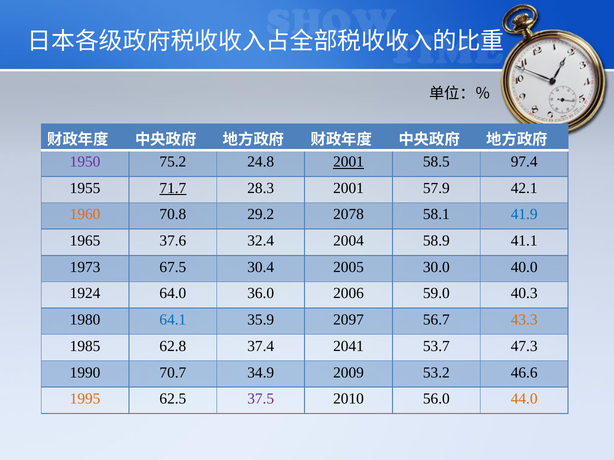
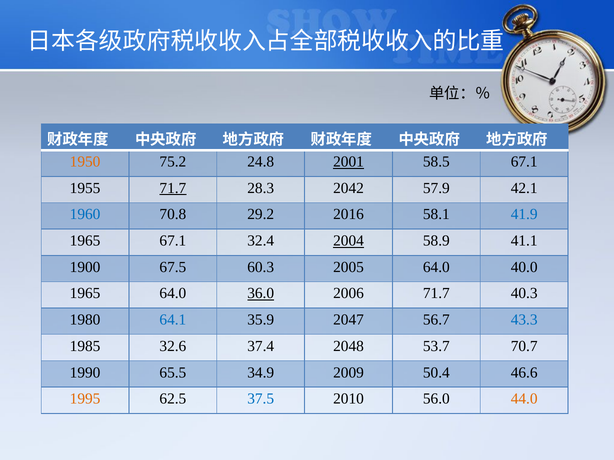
1950 colour: purple -> orange (85, 162)
58.5 97.4: 97.4 -> 67.1 (524, 162)
28.3 2001: 2001 -> 2042 (349, 188)
1960 colour: orange -> blue (85, 215)
2078: 2078 -> 2016 (349, 215)
1965 37.6: 37.6 -> 67.1 (173, 241)
2004 underline: none -> present (349, 241)
1973: 1973 -> 1900 (85, 267)
30.4: 30.4 -> 60.3 (261, 267)
2005 30.0: 30.0 -> 64.0 (436, 267)
1924: 1924 -> 1965 (85, 294)
36.0 underline: none -> present (261, 294)
2006 59.0: 59.0 -> 71.7 (436, 294)
2097: 2097 -> 2047 (349, 320)
43.3 colour: orange -> blue (524, 320)
62.8: 62.8 -> 32.6 (173, 346)
2041: 2041 -> 2048 (349, 346)
47.3: 47.3 -> 70.7 (524, 346)
70.7: 70.7 -> 65.5 (173, 373)
53.2: 53.2 -> 50.4 (436, 373)
37.5 colour: purple -> blue (261, 399)
